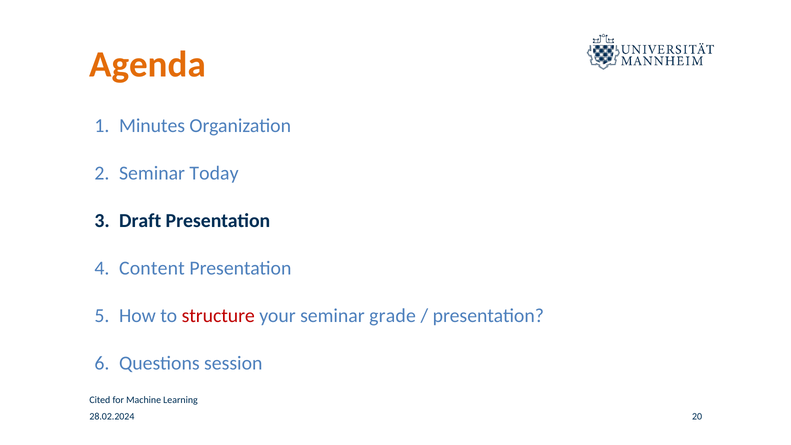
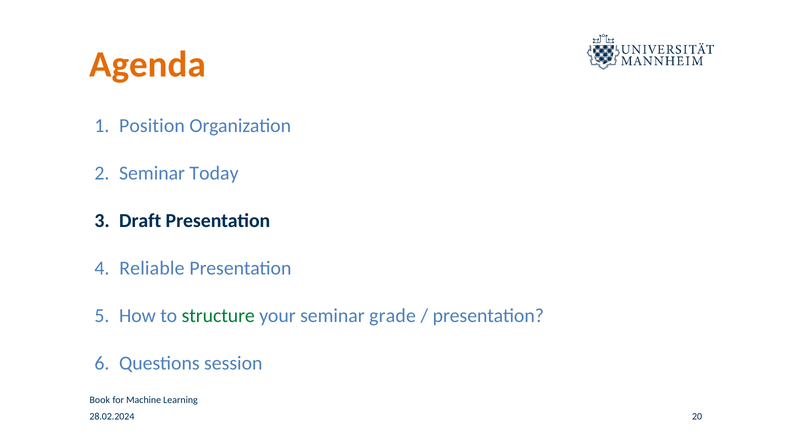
Minutes: Minutes -> Position (152, 126)
Content: Content -> Reliable (152, 268)
structure colour: red -> green (218, 316)
Cited: Cited -> Book (100, 400)
